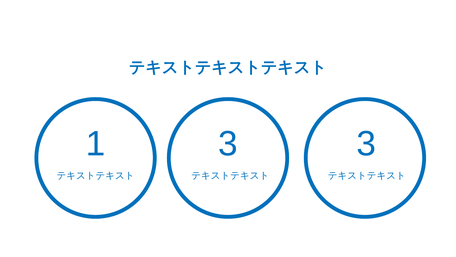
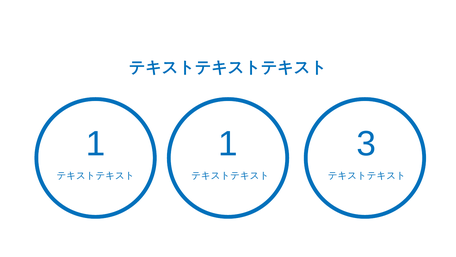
1 3: 3 -> 1 (228, 144)
